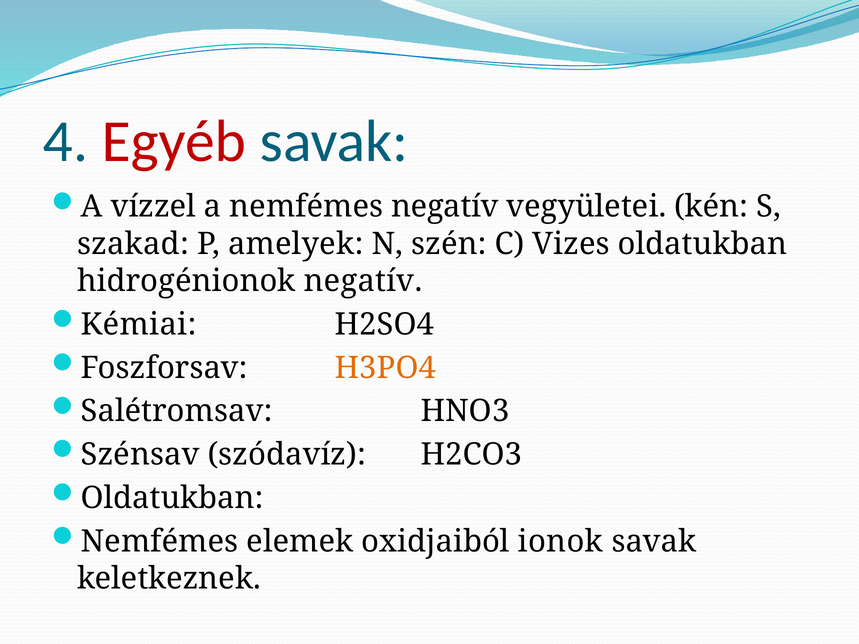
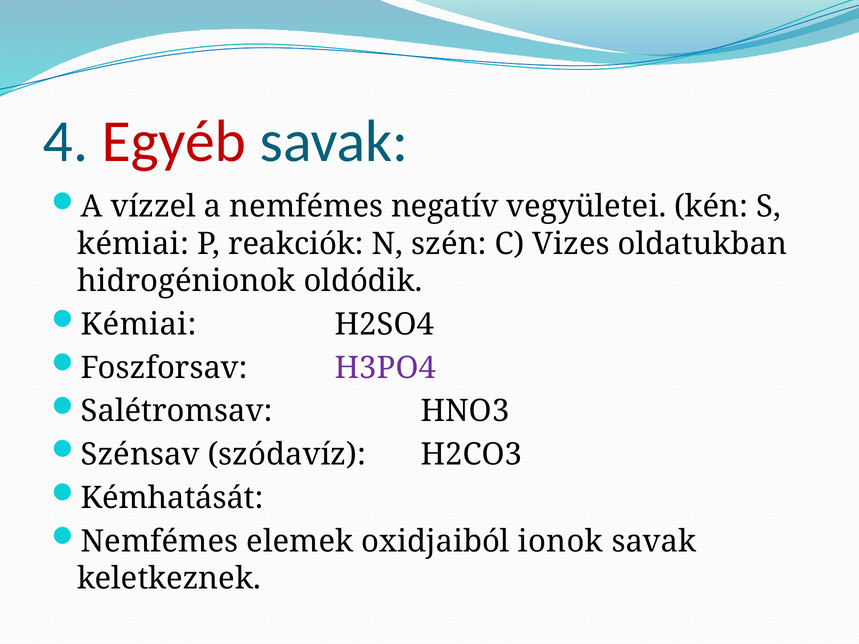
szakad: szakad -> kémiai (133, 244)
amelyek: amelyek -> reakciók (296, 244)
hidrogénionok negatív: negatív -> oldódik (363, 281)
H3PO4 colour: orange -> purple (385, 368)
Oldatukban: Oldatukban -> Kémhatását (172, 498)
